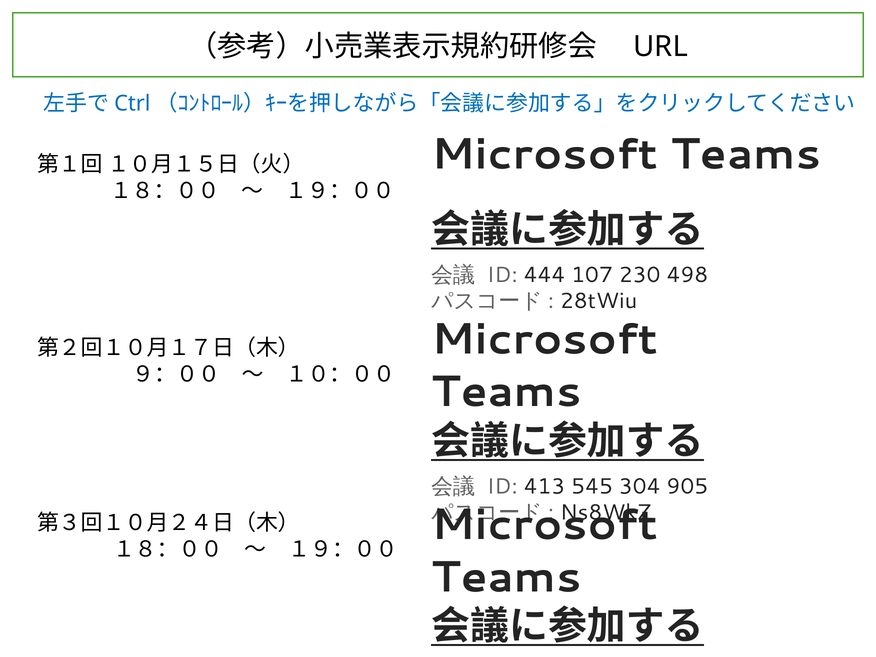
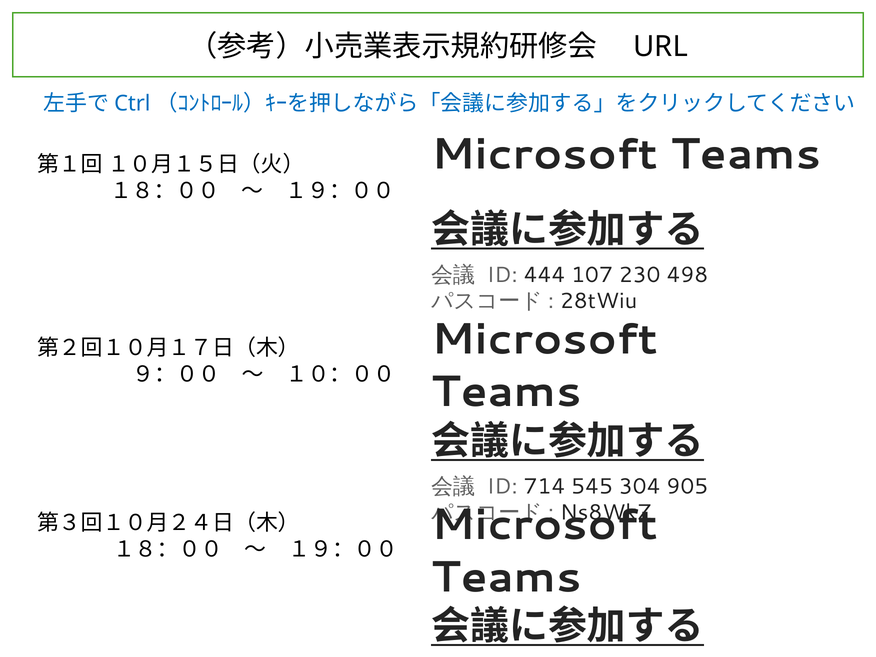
413: 413 -> 714 (544, 486)
